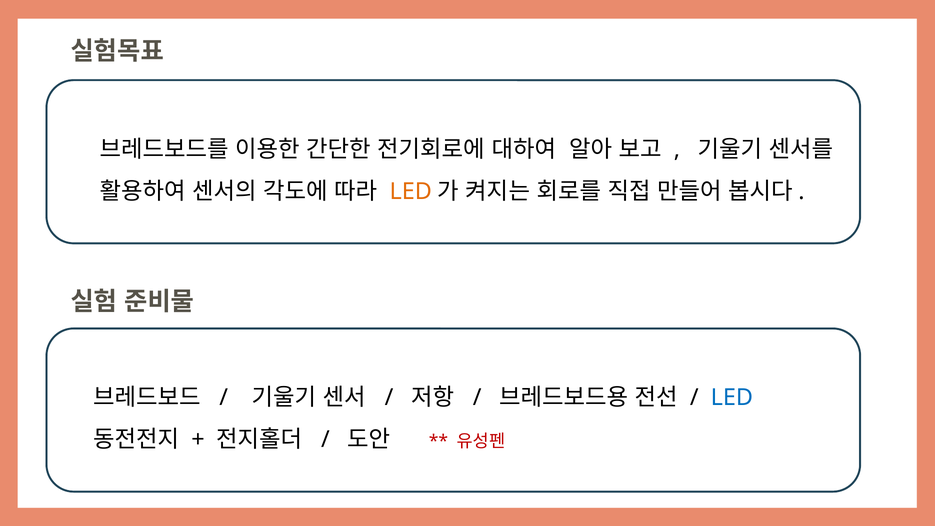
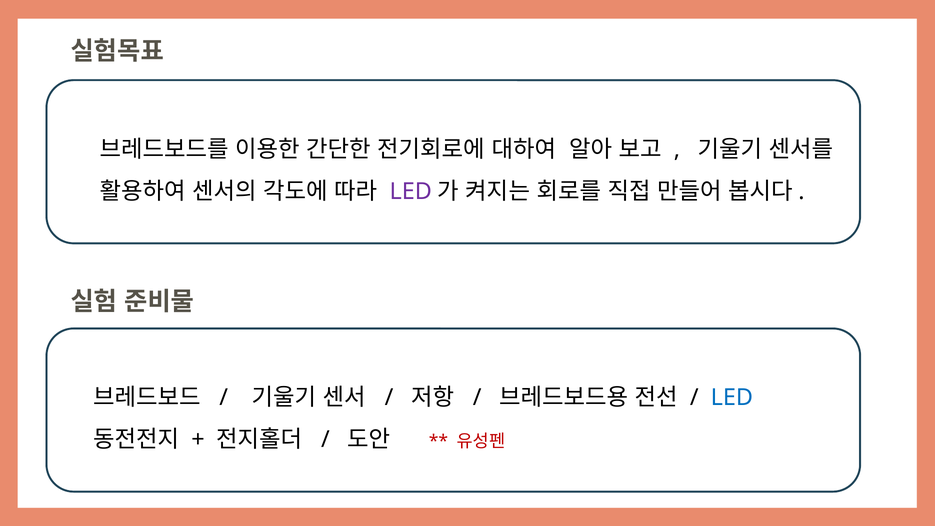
LED colour: orange -> purple (411, 191)
